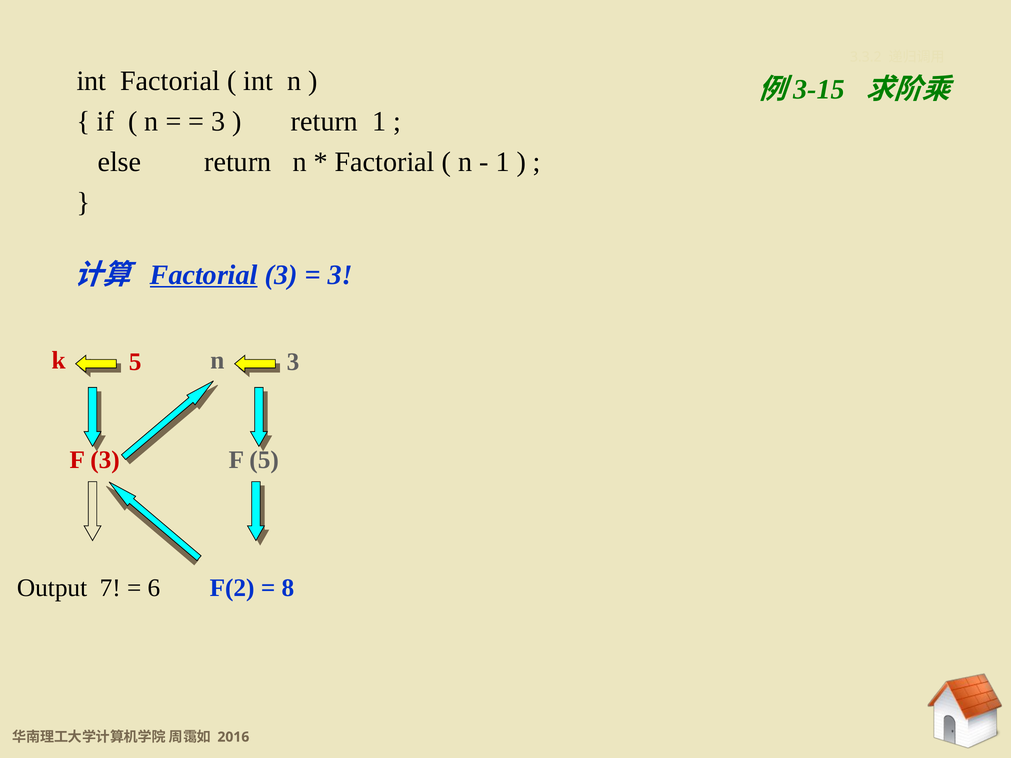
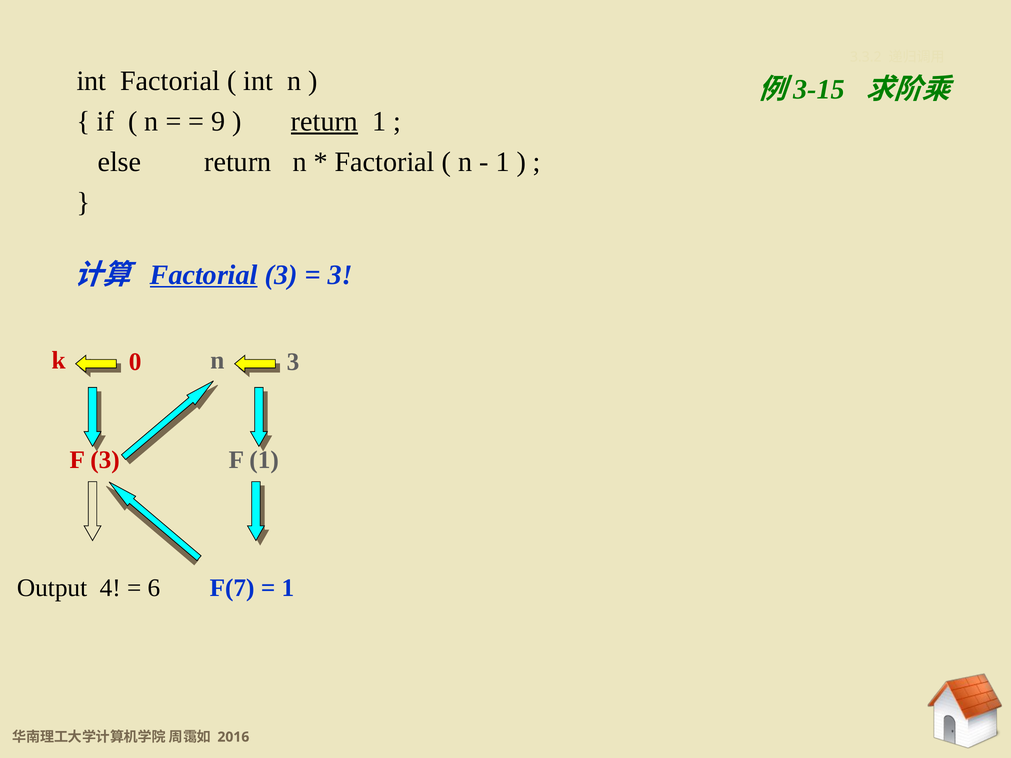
3: 3 -> 9 (218, 121)
return underline: none -> present (324, 121)
k 5: 5 -> 0 (135, 362)
F 5: 5 -> 1 (264, 460)
7: 7 -> 4 (110, 588)
F(2: F(2 -> F(7 (232, 588)
8: 8 -> 1 (288, 588)
